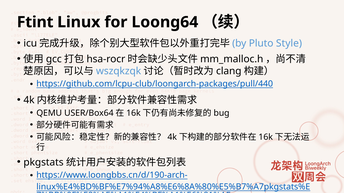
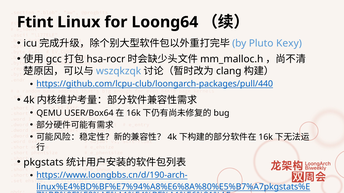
Style: Style -> Kexy (289, 44)
